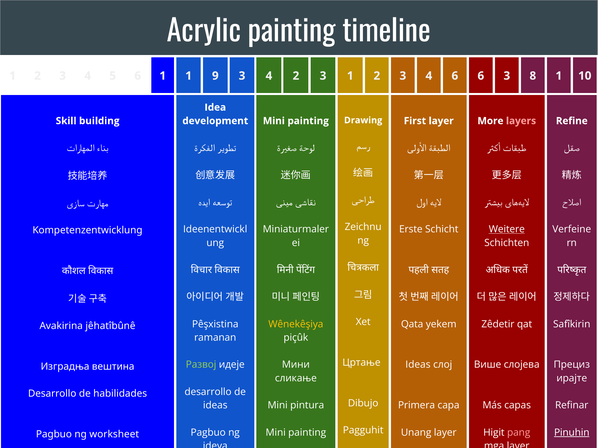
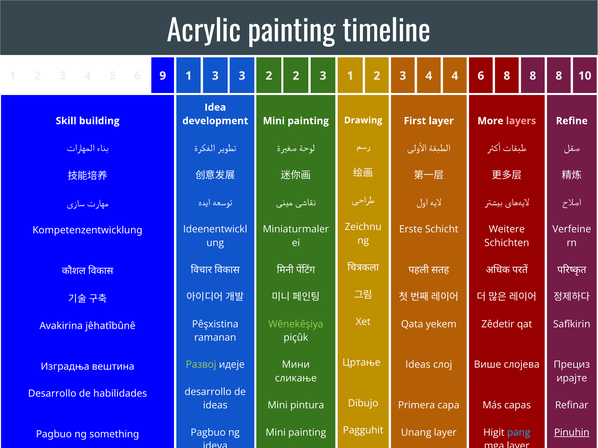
6 1: 1 -> 9 (163, 76)
1 9: 9 -> 3 (215, 76)
4: 4 -> 2 (269, 76)
4 6: 6 -> 4 (455, 76)
6 3: 3 -> 8 (507, 76)
1: 1 -> 8 (559, 76)
Weitere underline: present -> none (507, 230)
Wênekêşiya colour: yellow -> light green (296, 324)
pang colour: pink -> light blue (519, 433)
worksheet: worksheet -> something (114, 435)
